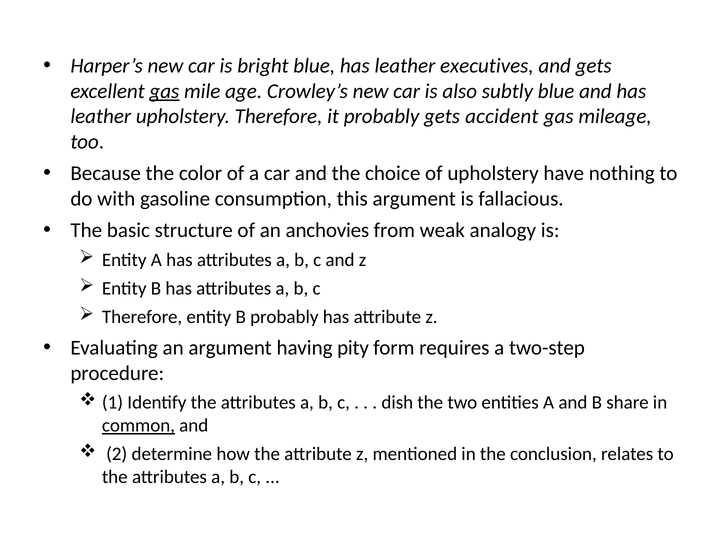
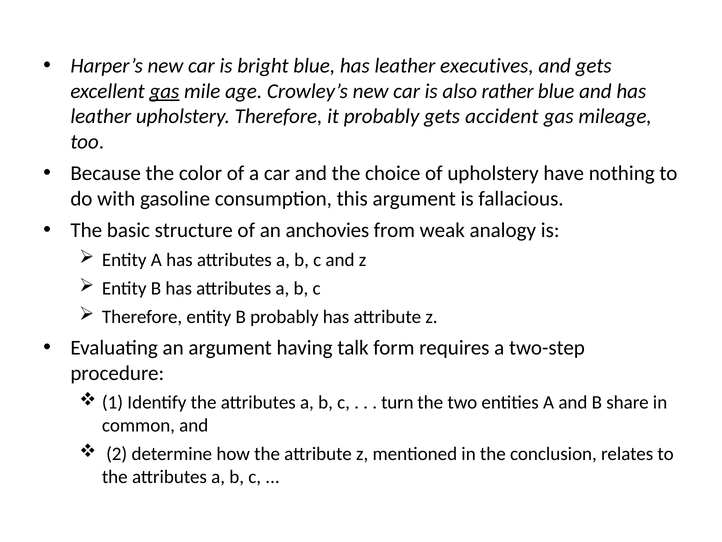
subtly: subtly -> rather (508, 91)
pity: pity -> talk (353, 347)
dish: dish -> turn (397, 402)
common underline: present -> none (138, 425)
